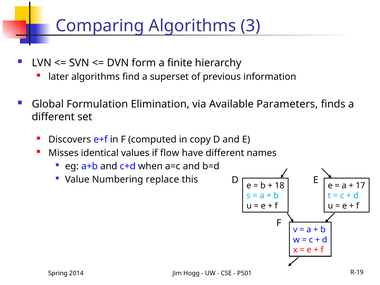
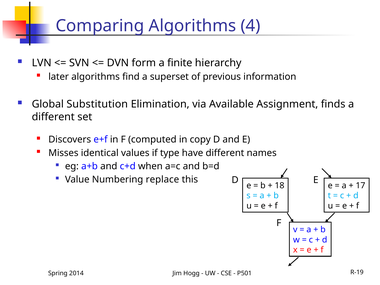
3: 3 -> 4 (250, 26)
Formulation: Formulation -> Substitution (97, 104)
Parameters: Parameters -> Assignment (287, 104)
flow: flow -> type (170, 153)
